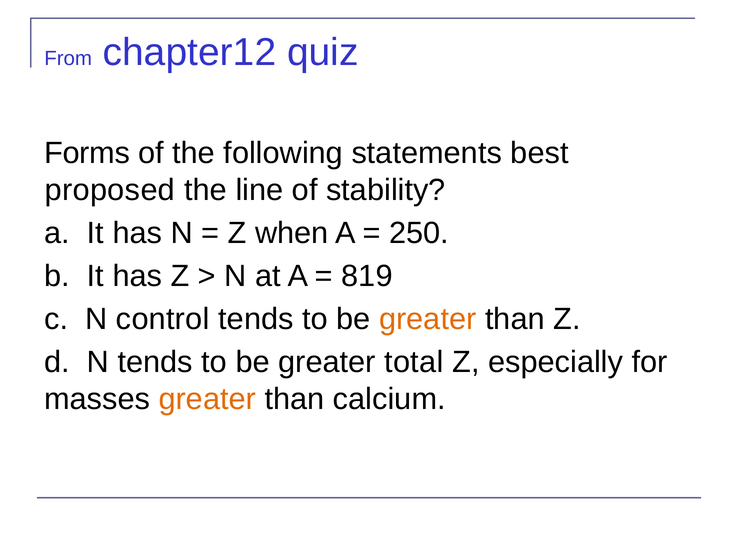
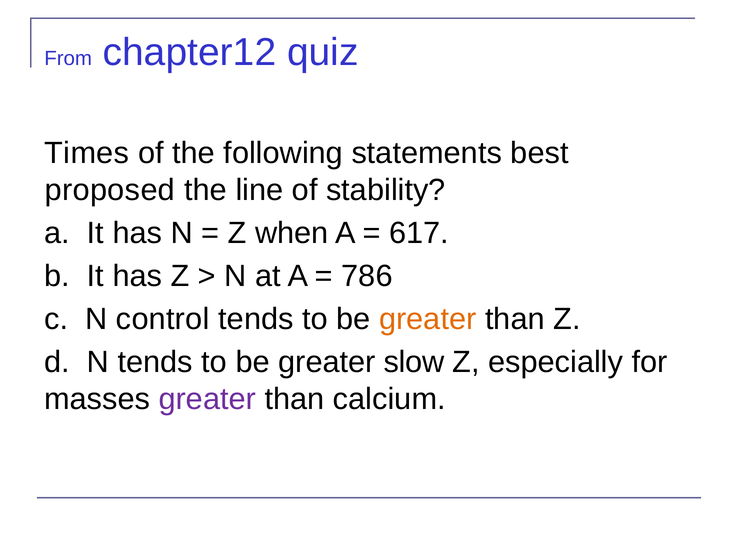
Forms: Forms -> Times (87, 153)
250: 250 -> 617 (419, 233)
819: 819 -> 786 (367, 276)
total: total -> slow (414, 363)
greater colour: orange -> purple (207, 399)
